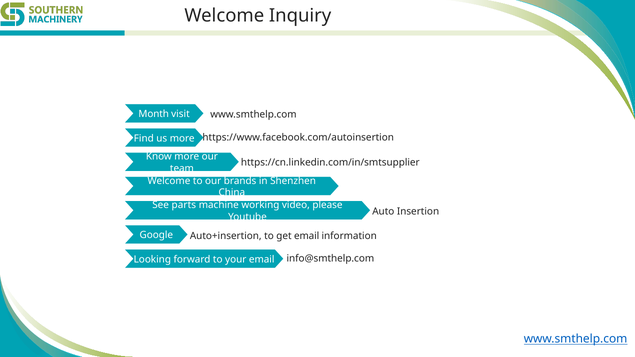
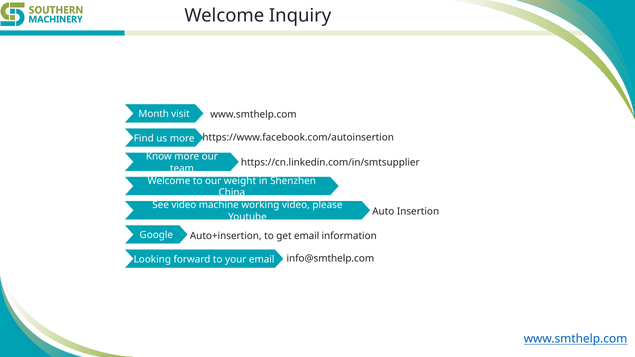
brands: brands -> weight (240, 181)
See parts: parts -> video (184, 205)
